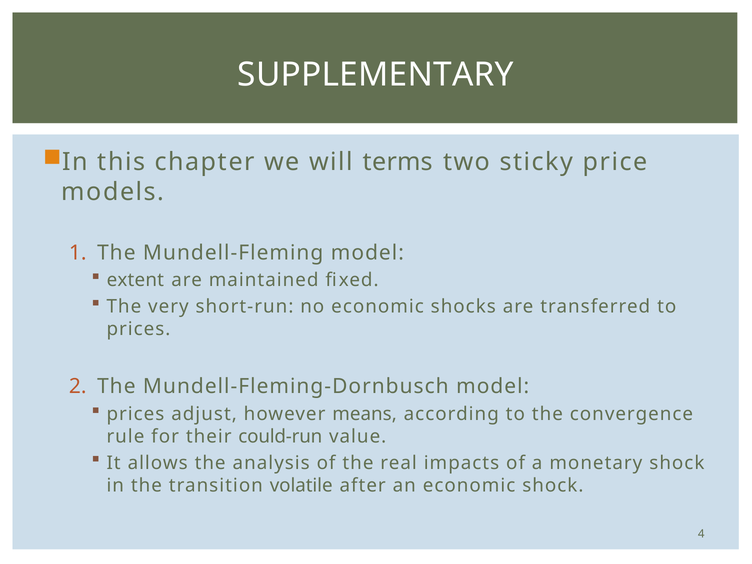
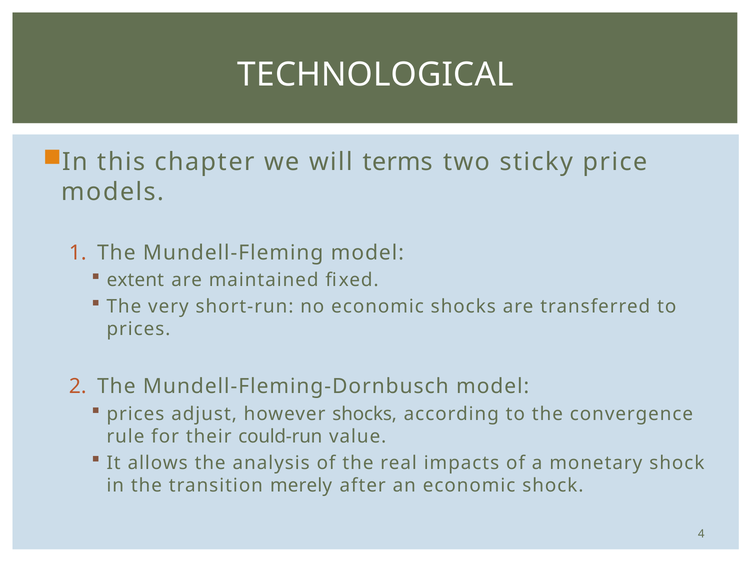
SUPPLEMENTARY: SUPPLEMENTARY -> TECHNOLOGICAL (376, 75)
however means: means -> shocks (365, 414)
volatile: volatile -> merely (301, 485)
